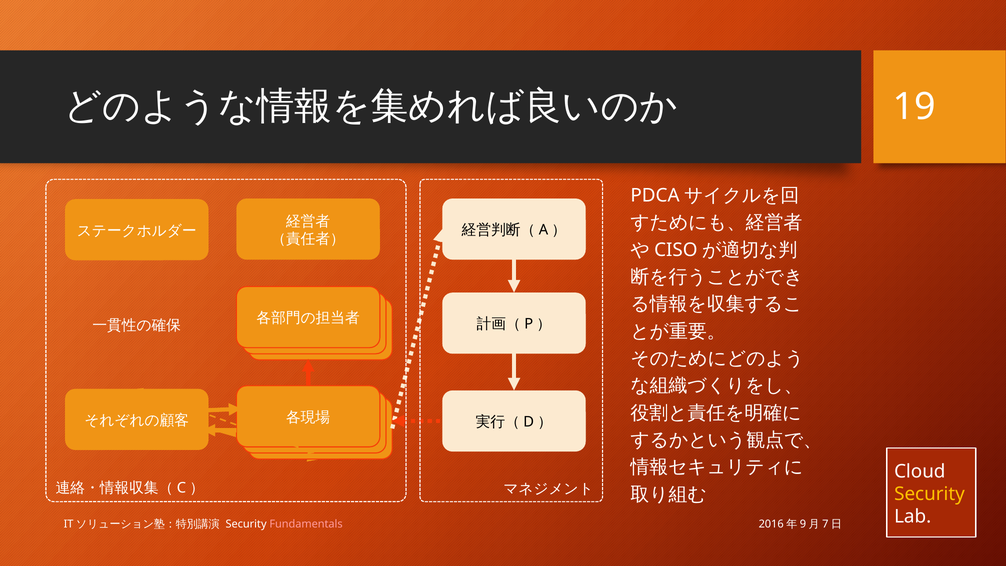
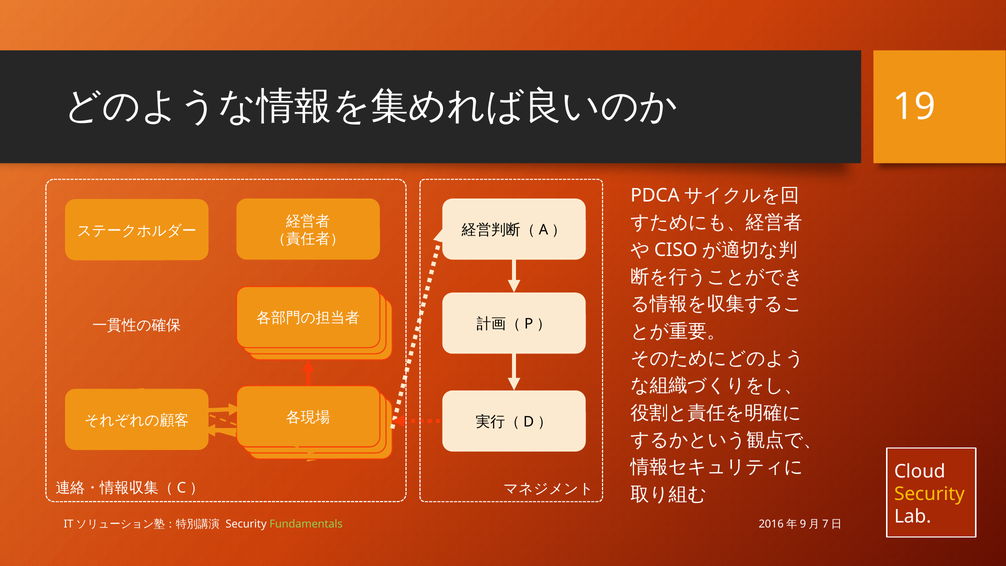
Fundamentals colour: pink -> light green (306, 524)
